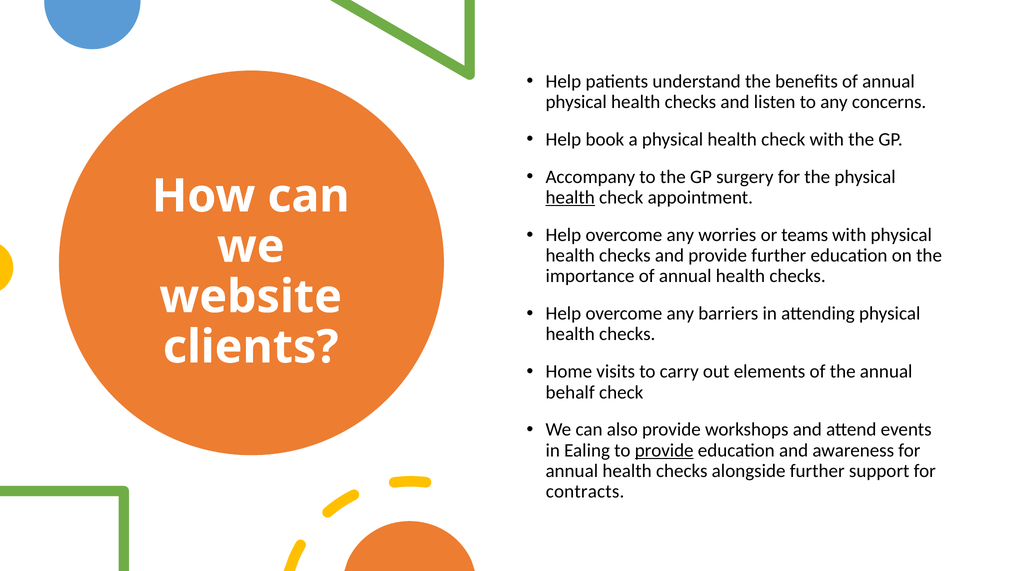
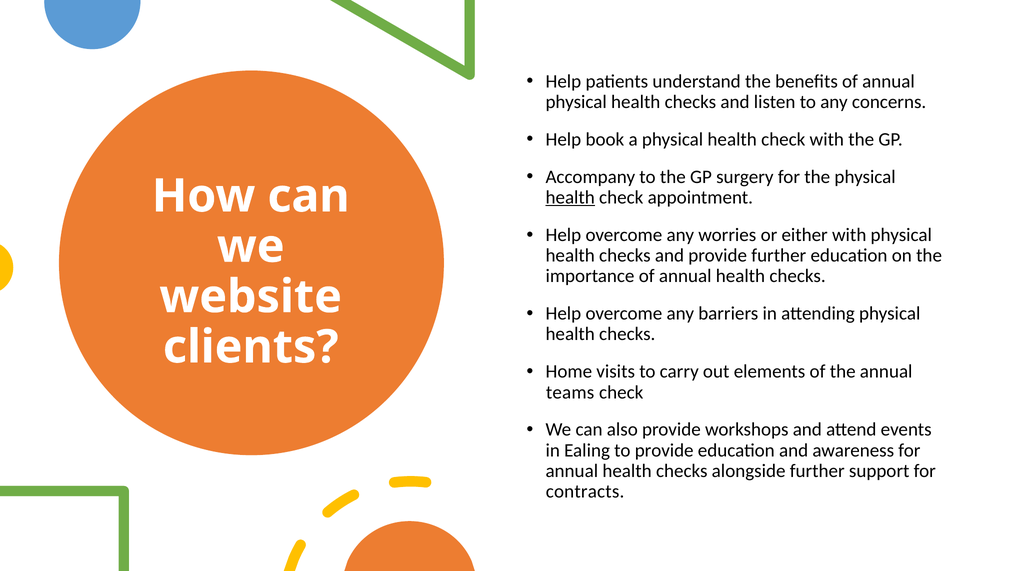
teams: teams -> either (805, 235)
behalf: behalf -> teams (570, 393)
provide underline: present -> none (664, 451)
